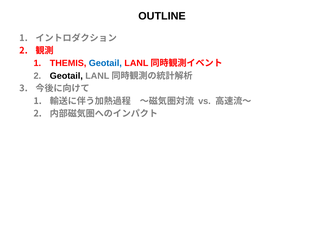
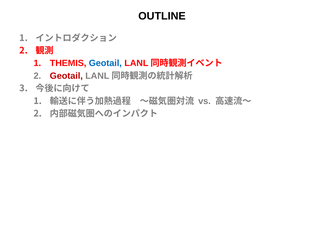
Geotail colour: black -> red (66, 76)
